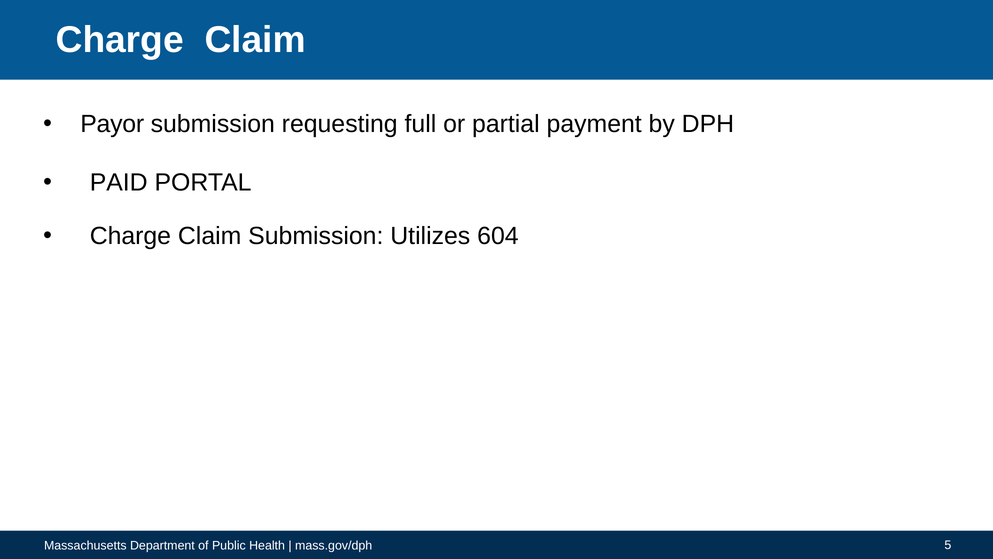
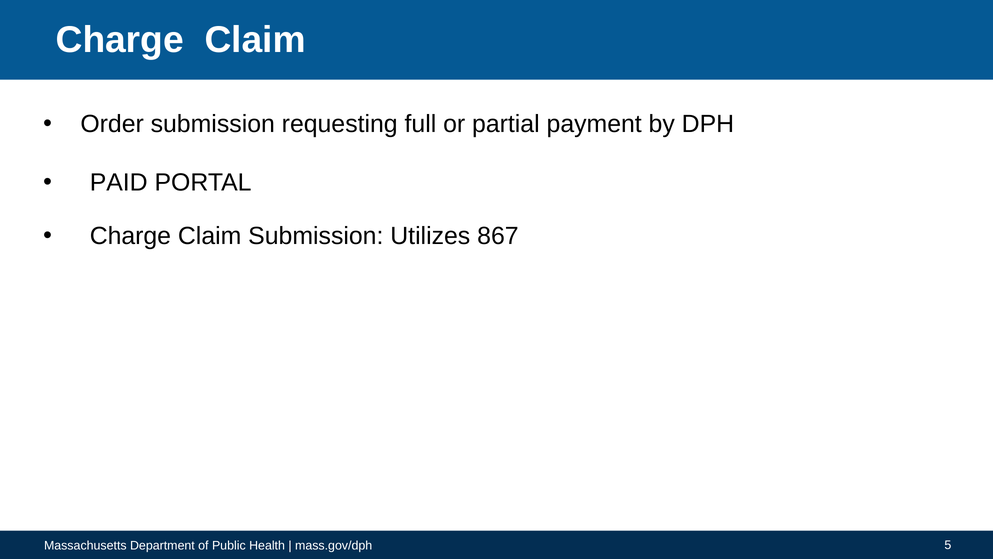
Payor: Payor -> Order (112, 124)
604: 604 -> 867 (498, 236)
